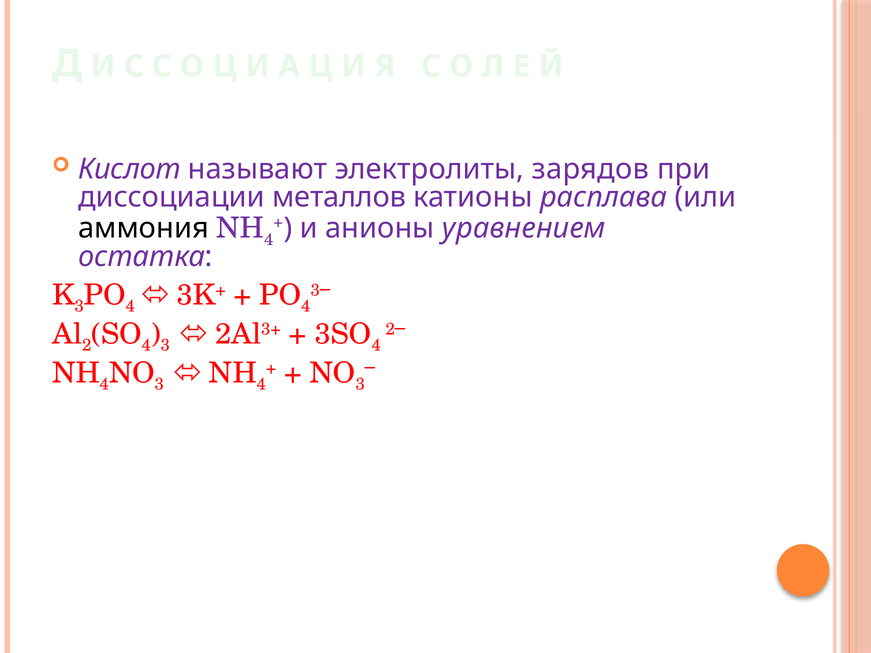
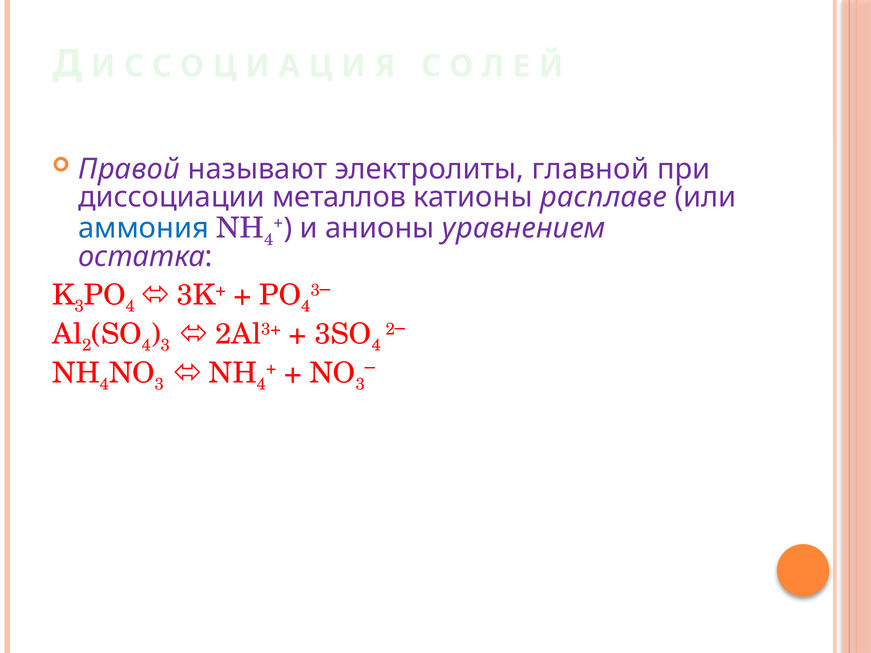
Кислот: Кислот -> Правой (129, 169)
зарядов: зарядов -> главной (590, 169)
расплава: расплава -> расплаве (604, 197)
аммония colour: black -> blue (144, 228)
